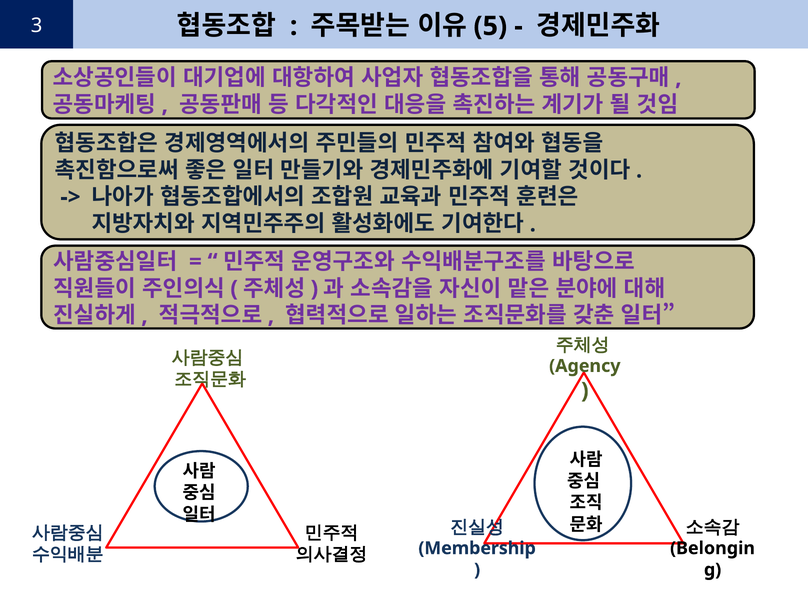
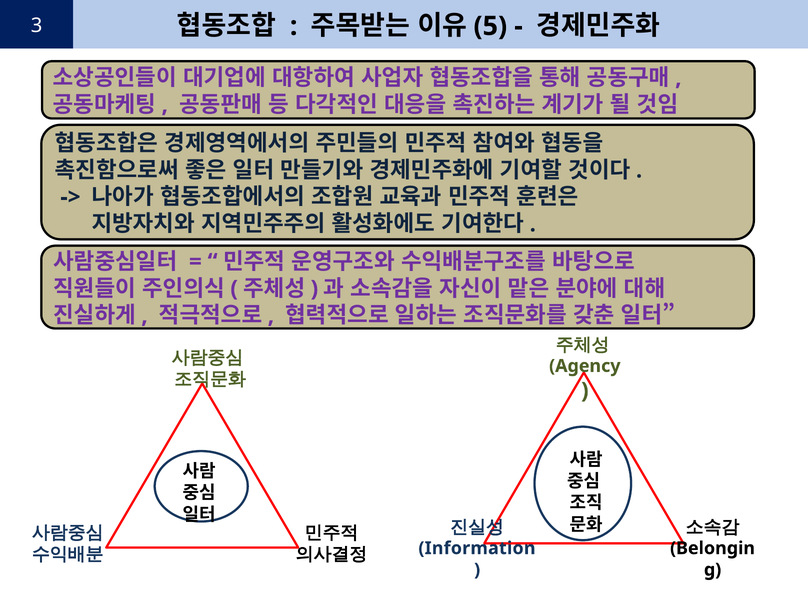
Membership: Membership -> Information (477, 548)
